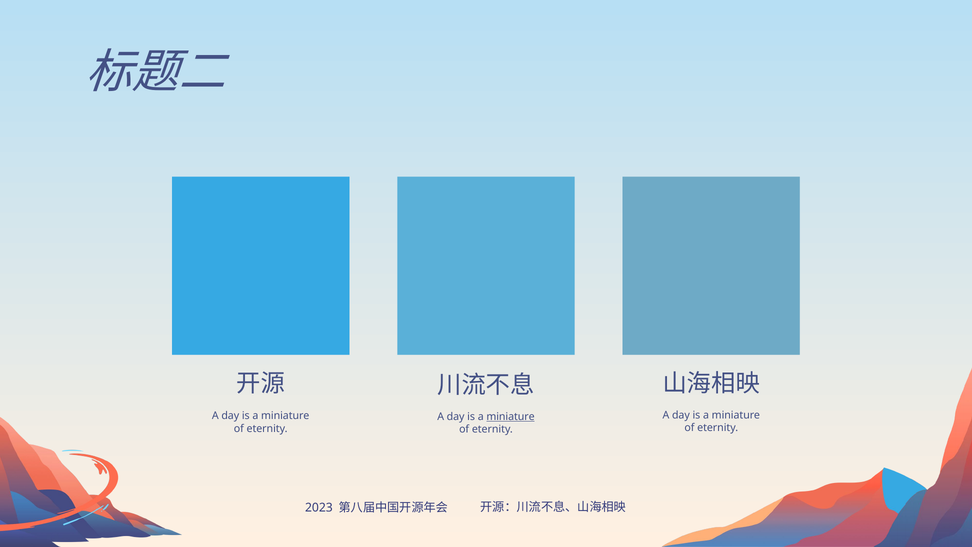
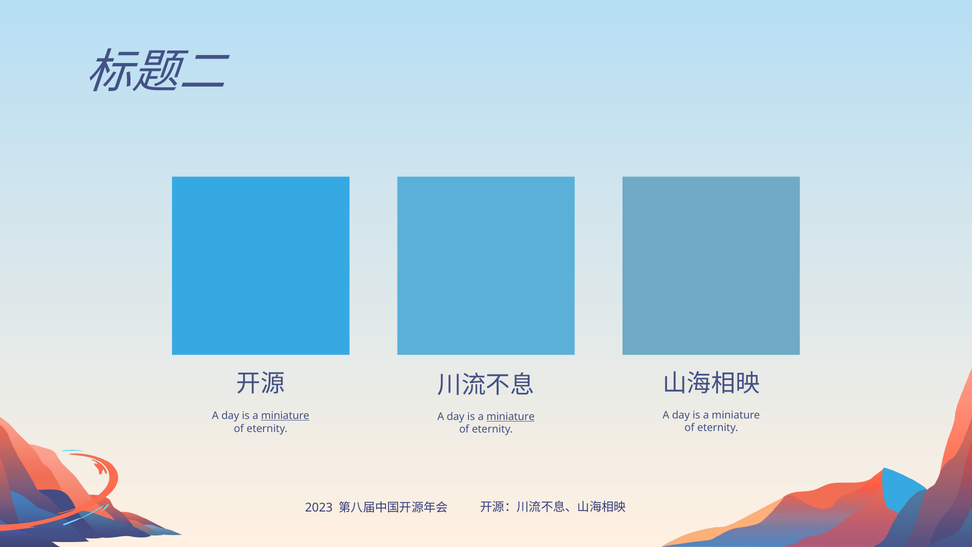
miniature underline: none -> present (285, 416)
